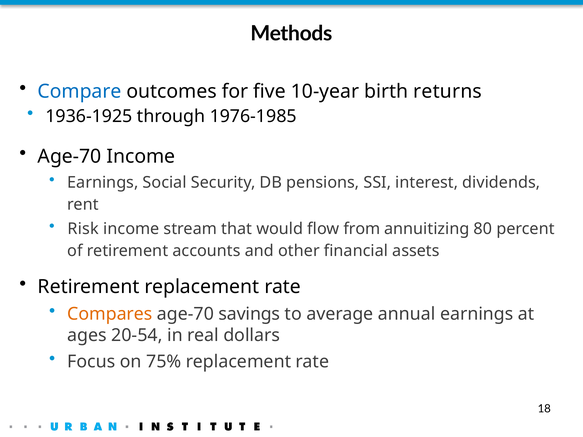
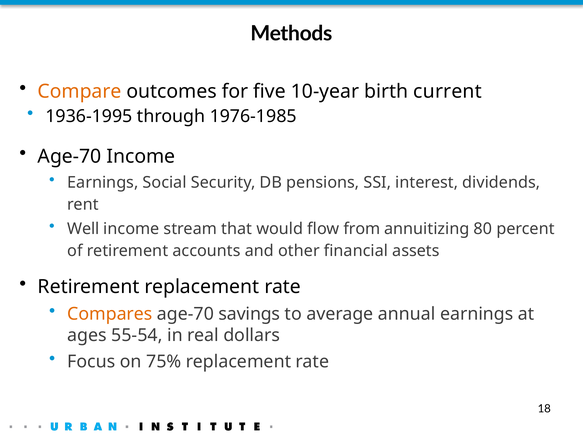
Compare colour: blue -> orange (80, 91)
returns: returns -> current (448, 91)
1936-1925: 1936-1925 -> 1936-1995 (89, 116)
Risk: Risk -> Well (83, 229)
20-54: 20-54 -> 55-54 (137, 336)
